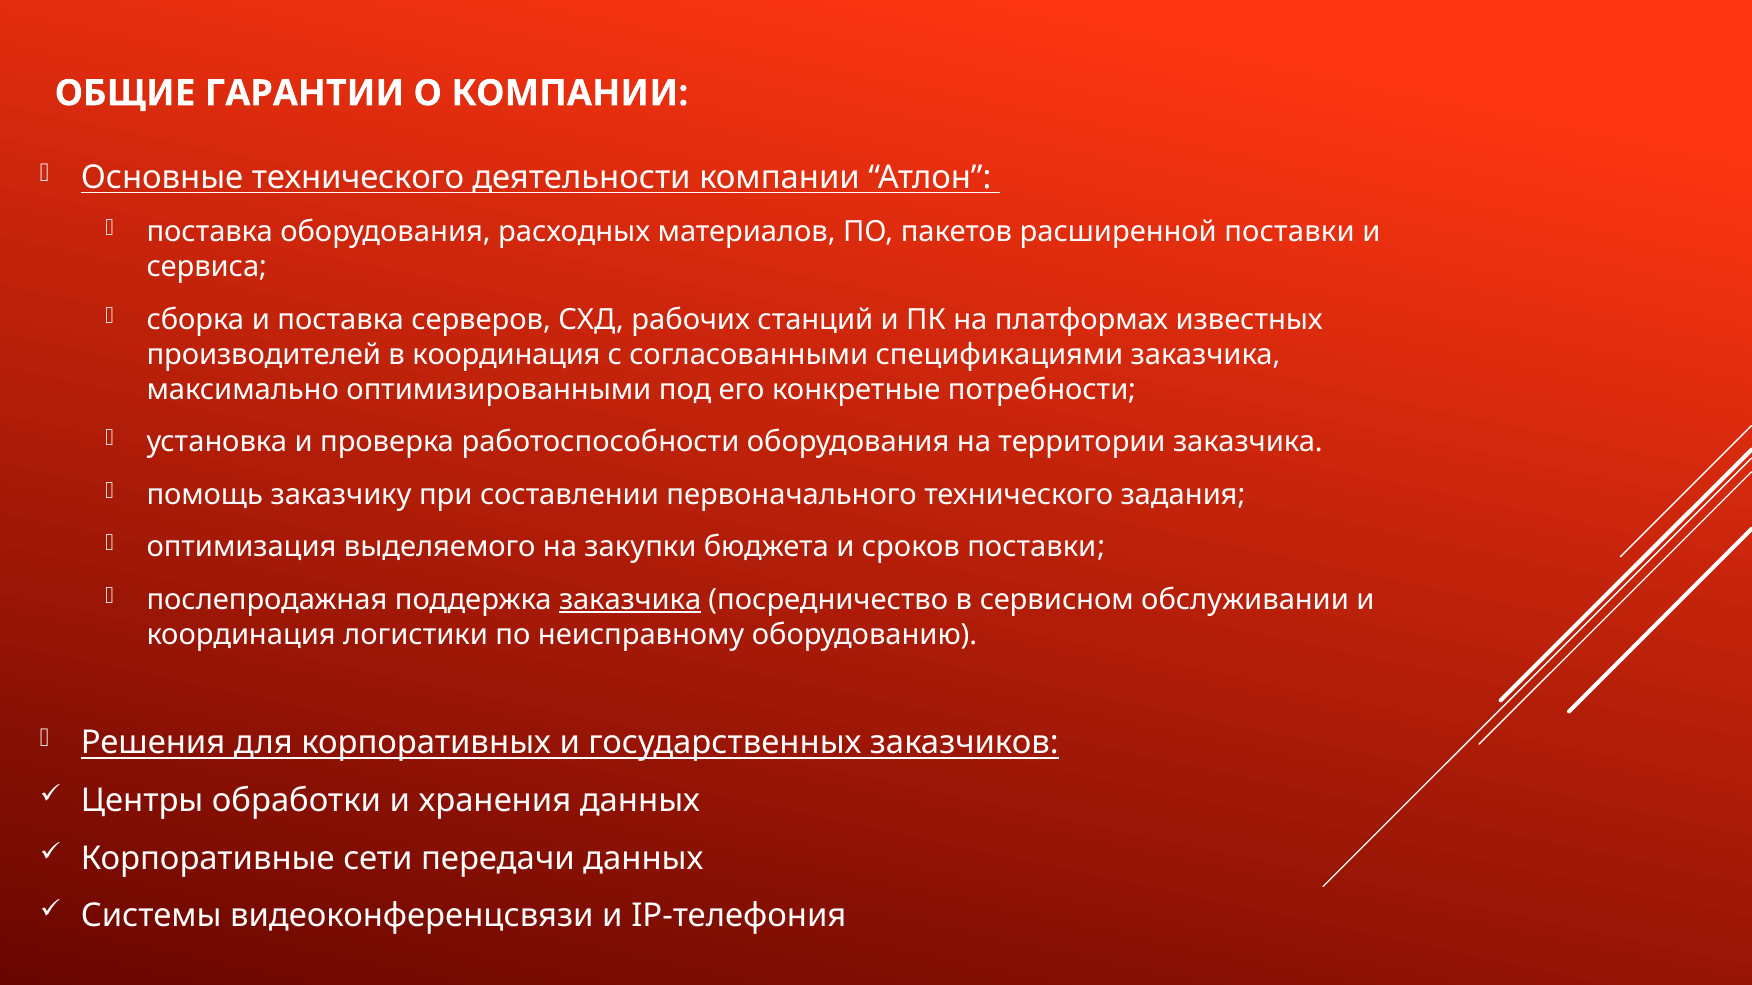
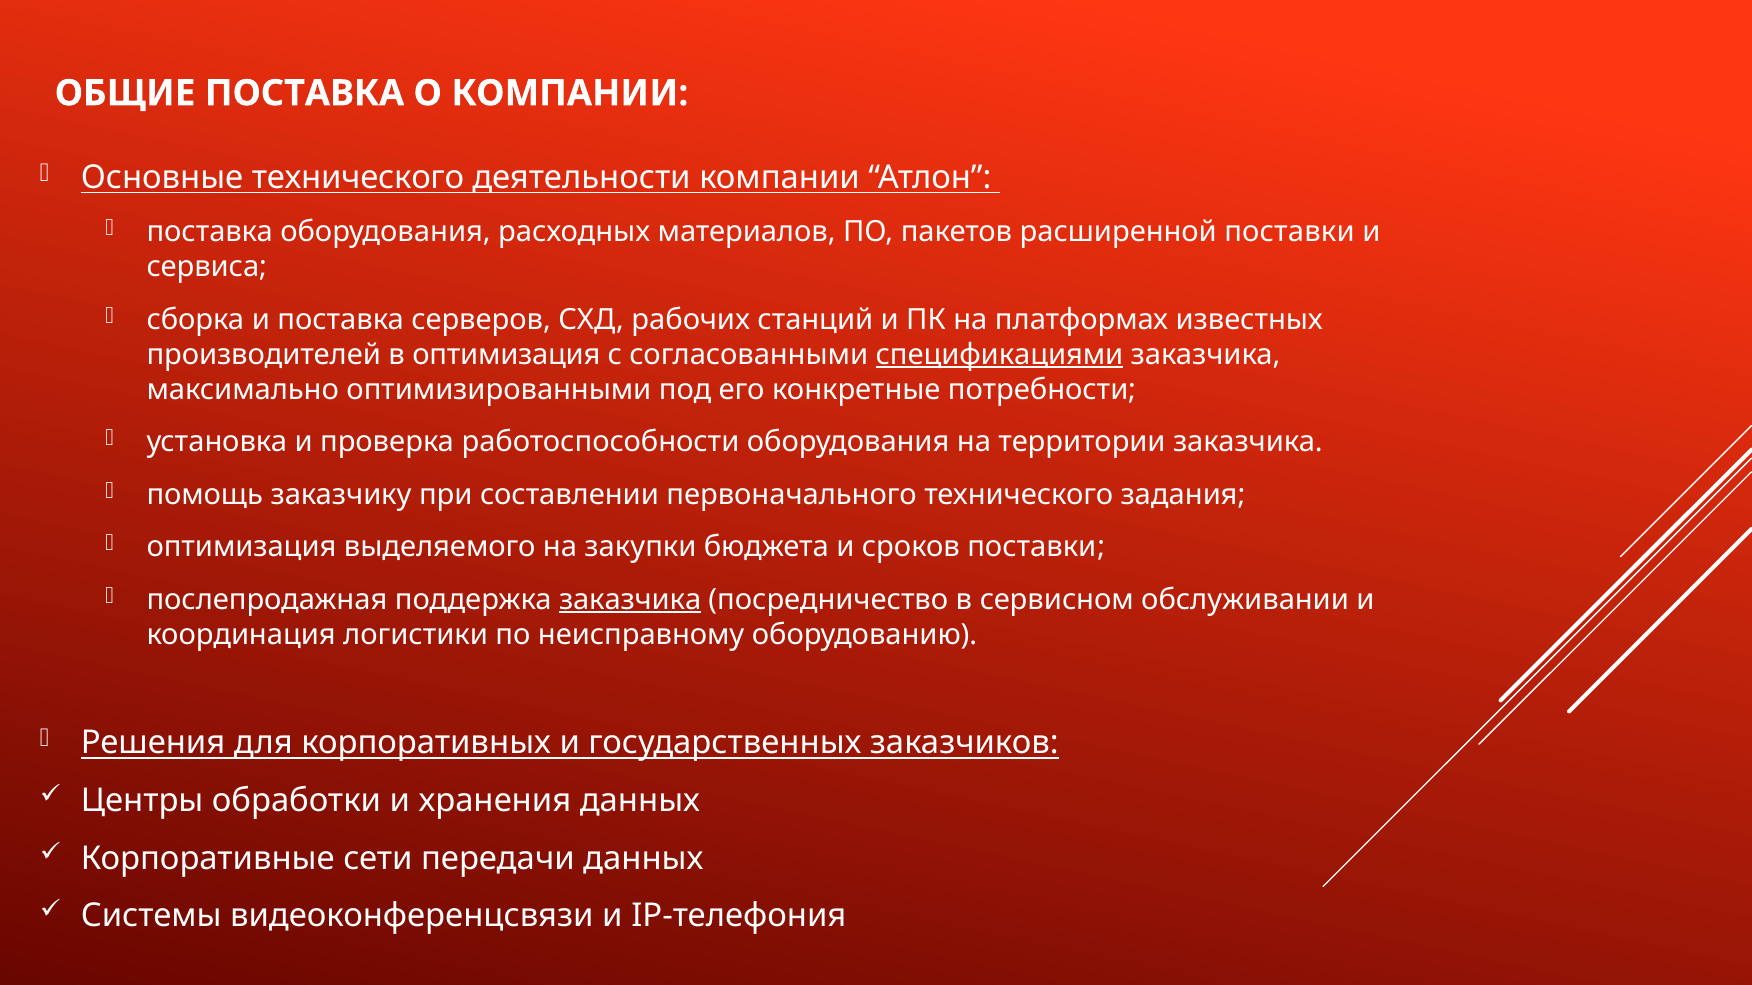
ОБЩИЕ ГАРАНТИИ: ГАРАНТИИ -> ПОСТАВКА (305, 93)
в координация: координация -> оптимизация (506, 355)
спецификациями underline: none -> present (999, 355)
